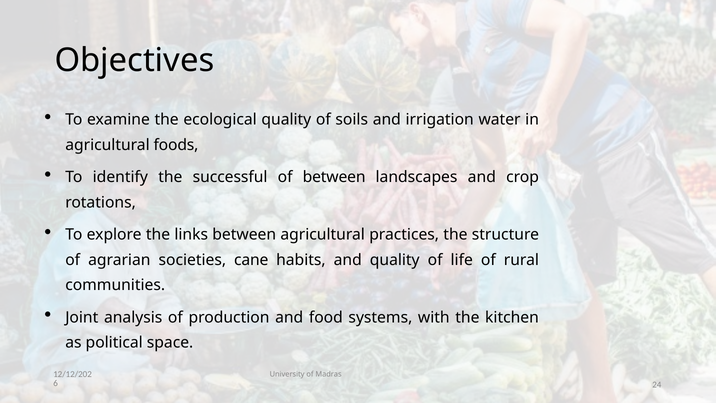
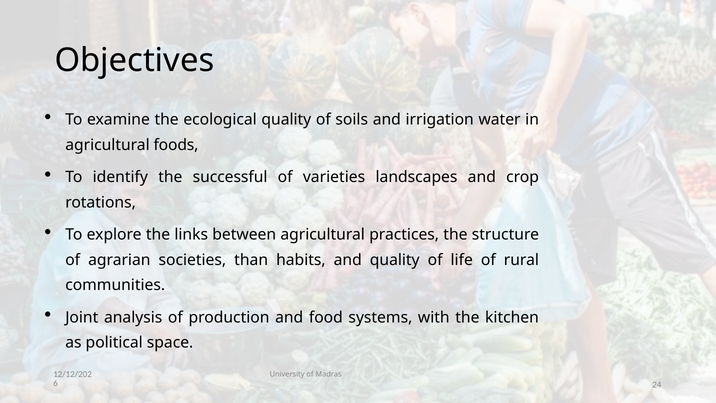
of between: between -> varieties (334, 177)
cane: cane -> than (251, 260)
